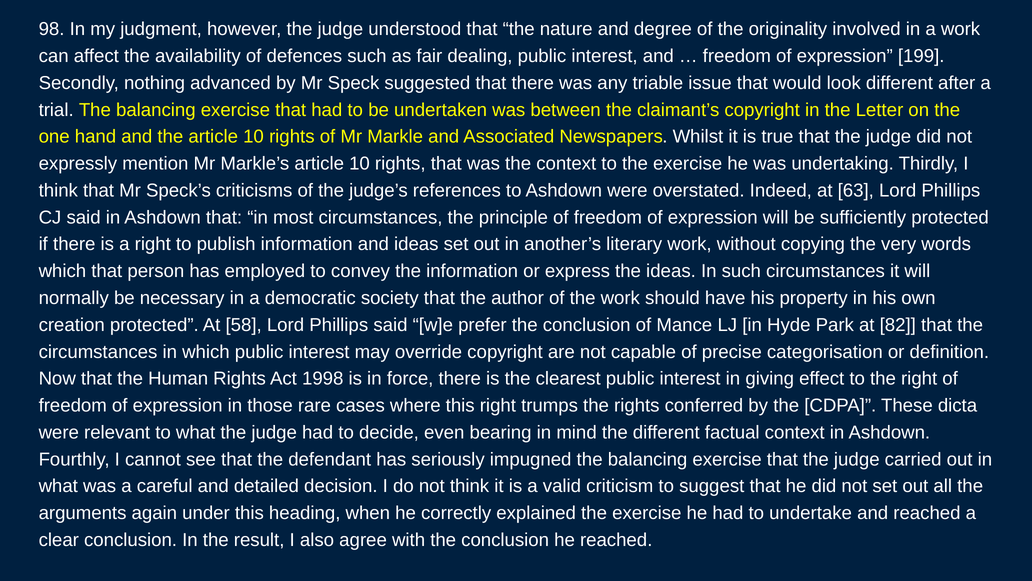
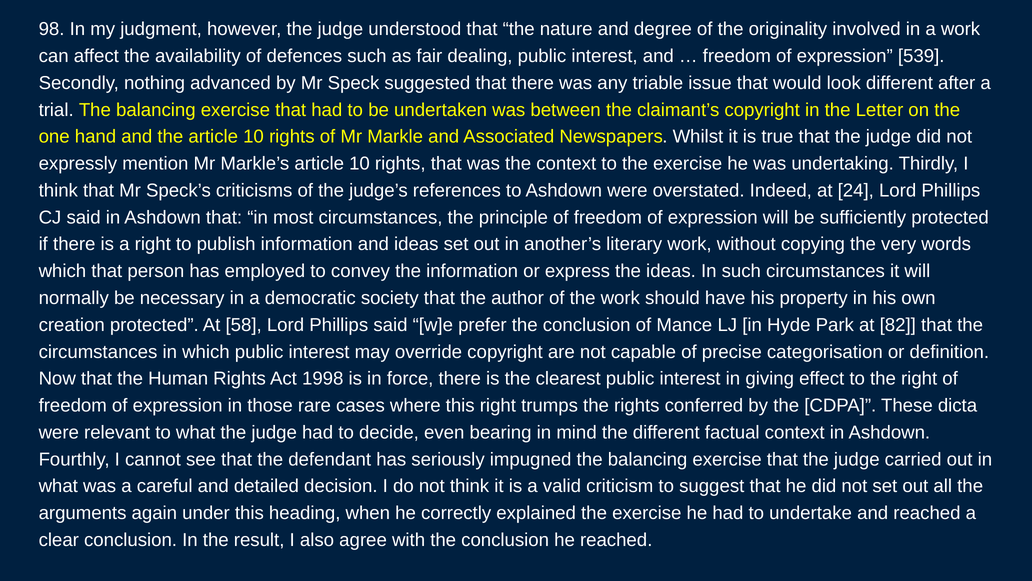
199: 199 -> 539 (921, 56)
63: 63 -> 24 (856, 190)
